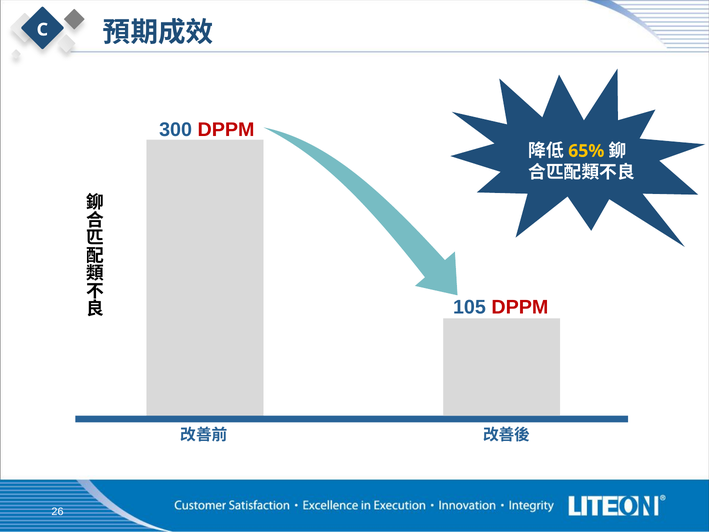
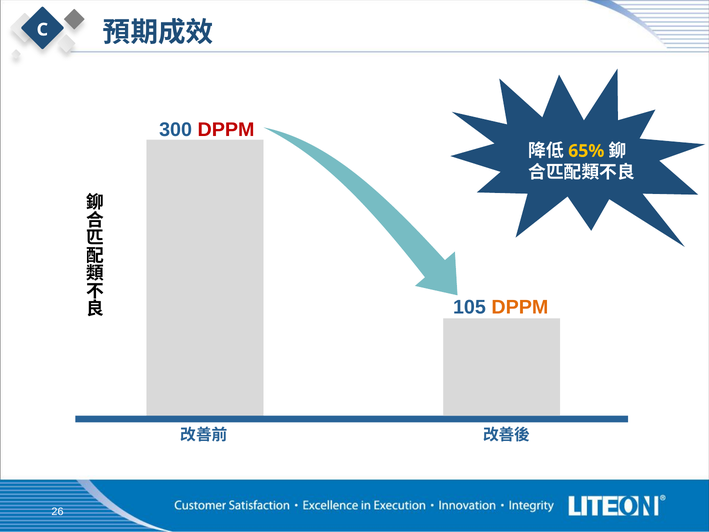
DPPM colour: red -> orange (520, 307)
